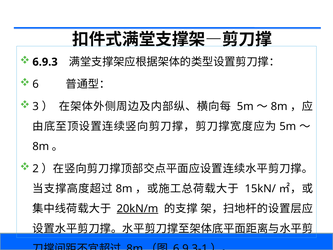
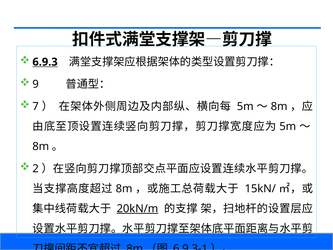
6.9.3 underline: none -> present (45, 62)
6: 6 -> 9 (36, 84)
3: 3 -> 7 (36, 106)
